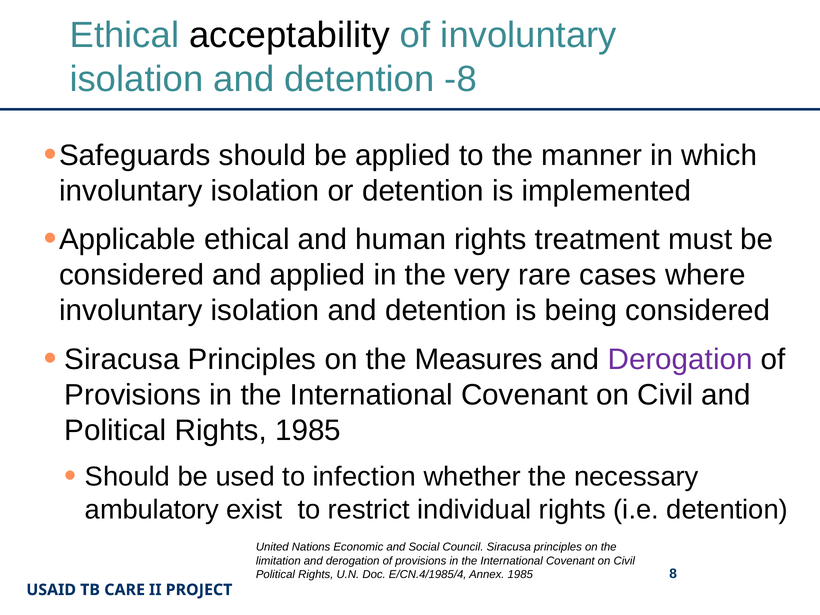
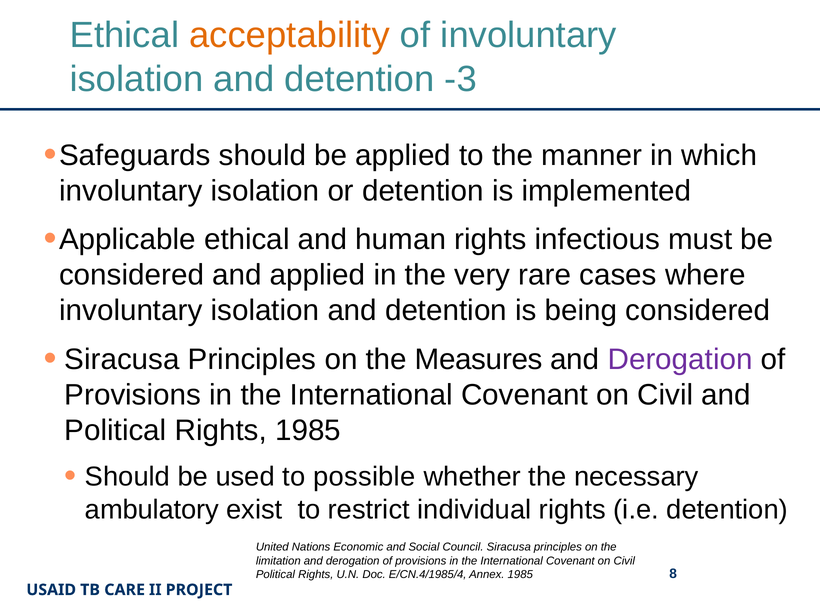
acceptability colour: black -> orange (289, 35)
-8: -8 -> -3 (461, 79)
treatment: treatment -> infectious (597, 240)
infection: infection -> possible (364, 477)
